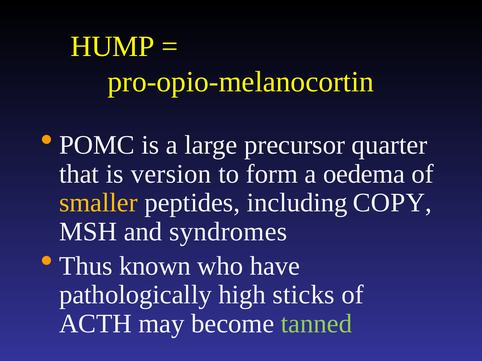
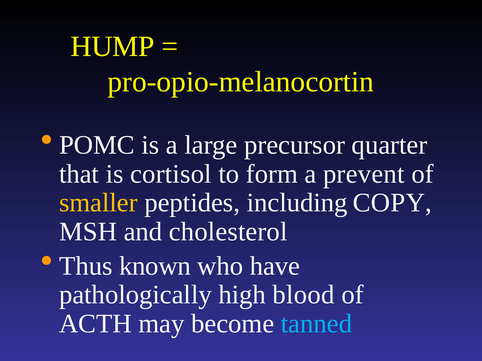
version: version -> cortisol (171, 174)
oedema: oedema -> prevent (364, 174)
syndromes: syndromes -> cholesterol (228, 232)
sticks: sticks -> blood (304, 295)
tanned colour: light green -> light blue (317, 324)
